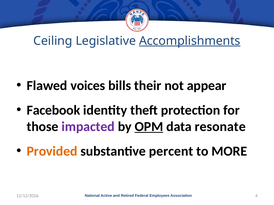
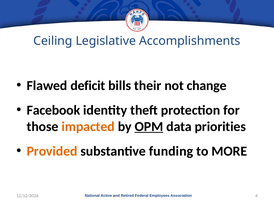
Accomplishments underline: present -> none (190, 41)
voices: voices -> deficit (88, 86)
appear: appear -> change (207, 86)
impacted colour: purple -> orange (88, 127)
resonate: resonate -> priorities (220, 127)
percent: percent -> funding (171, 152)
